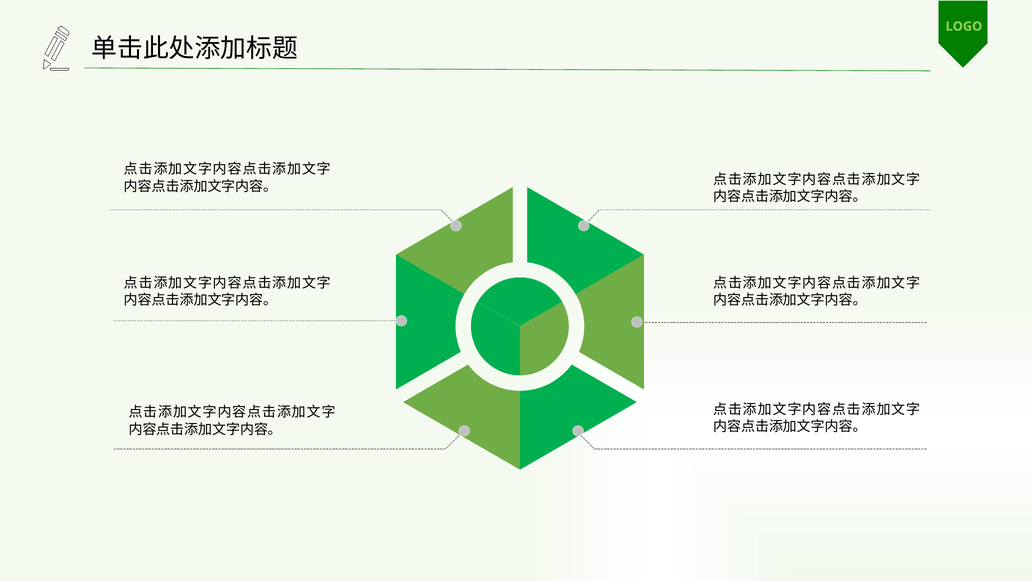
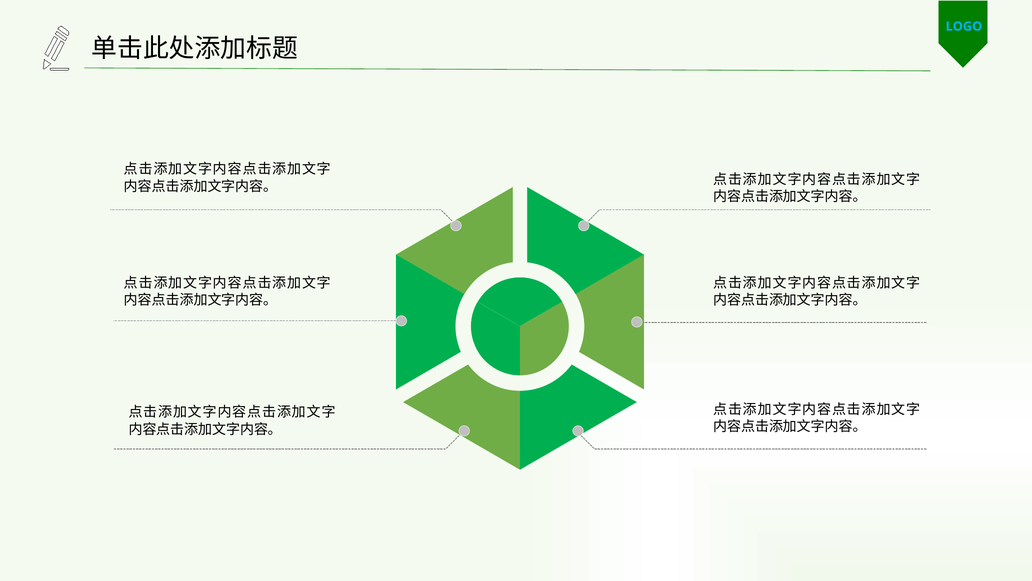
LOGO colour: light green -> light blue (964, 26)
